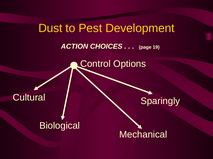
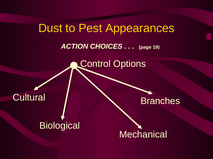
Development: Development -> Appearances (140, 28)
Sparingly: Sparingly -> Branches (160, 101)
